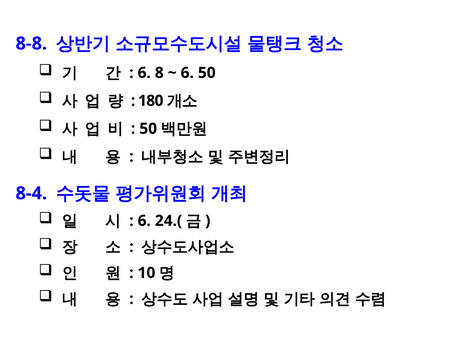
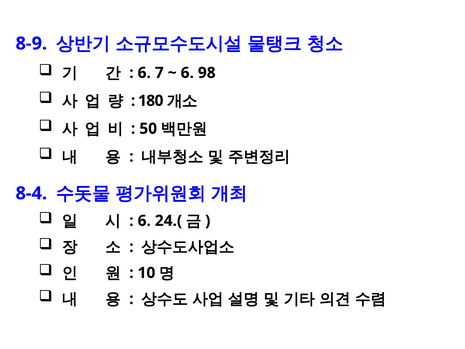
8-8: 8-8 -> 8-9 (31, 43)
8: 8 -> 7 (159, 73)
6 50: 50 -> 98 (207, 73)
